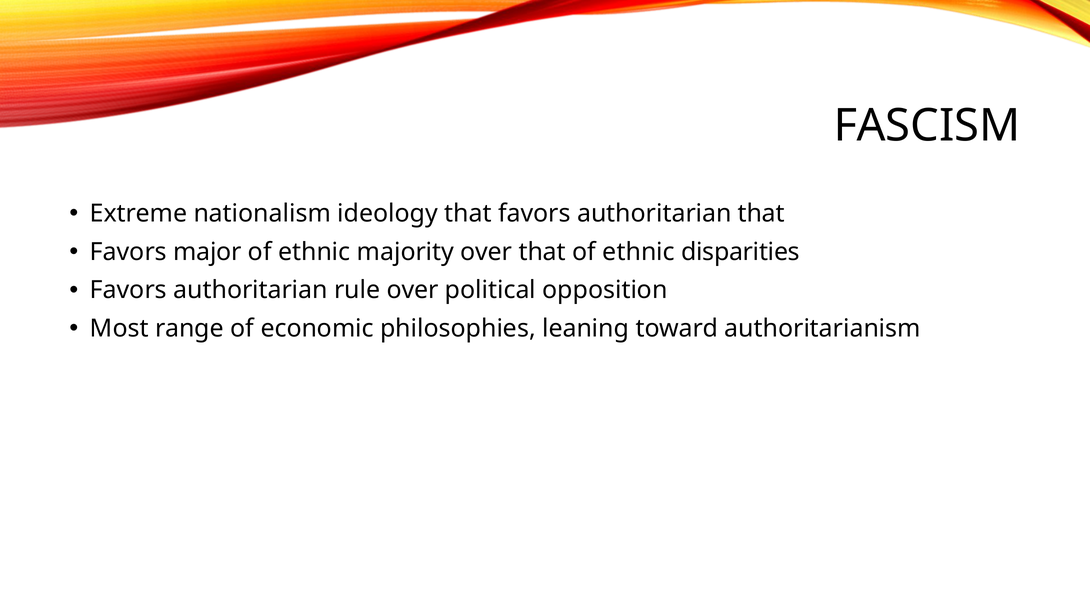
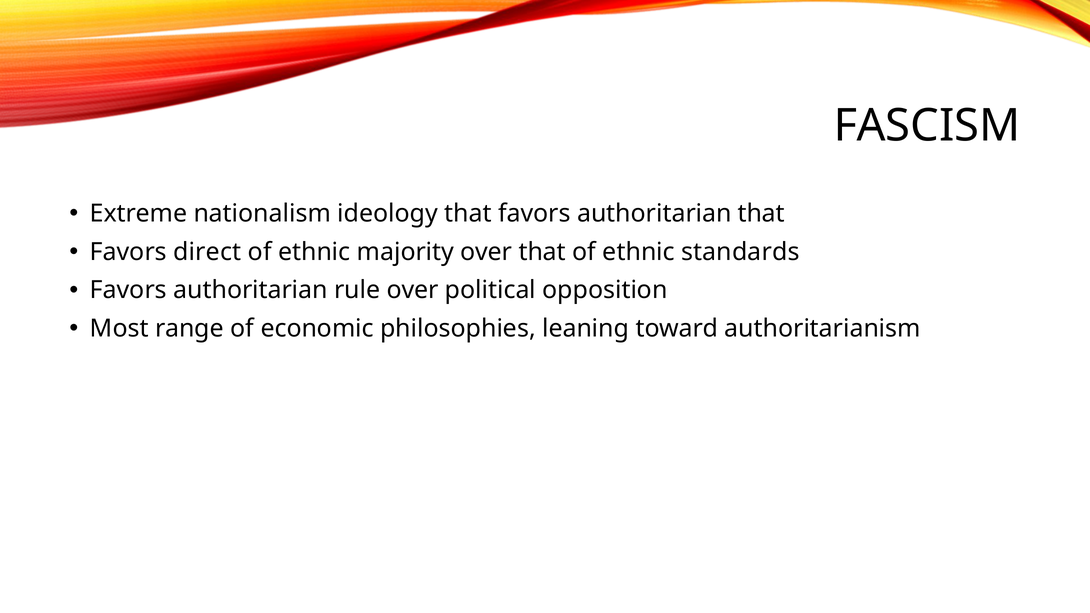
major: major -> direct (207, 252)
disparities: disparities -> standards (740, 252)
